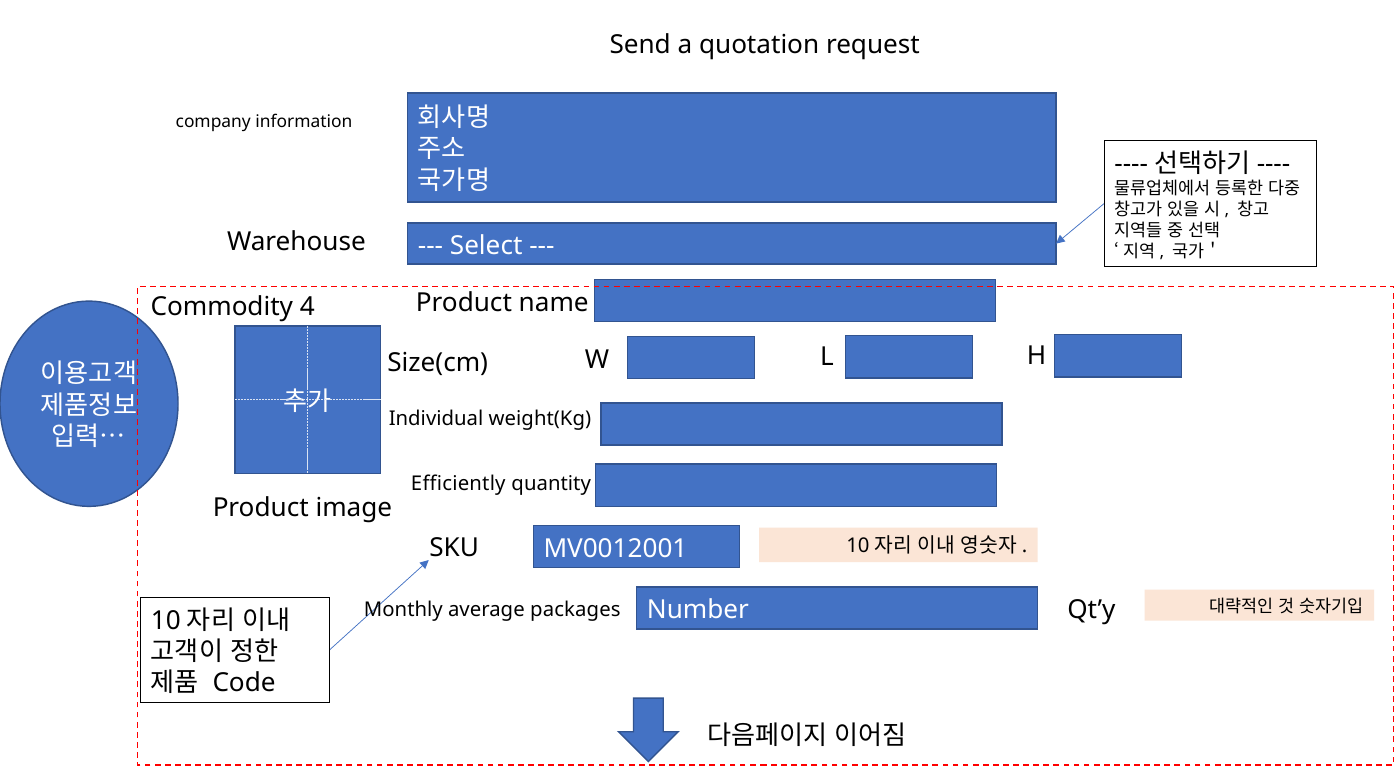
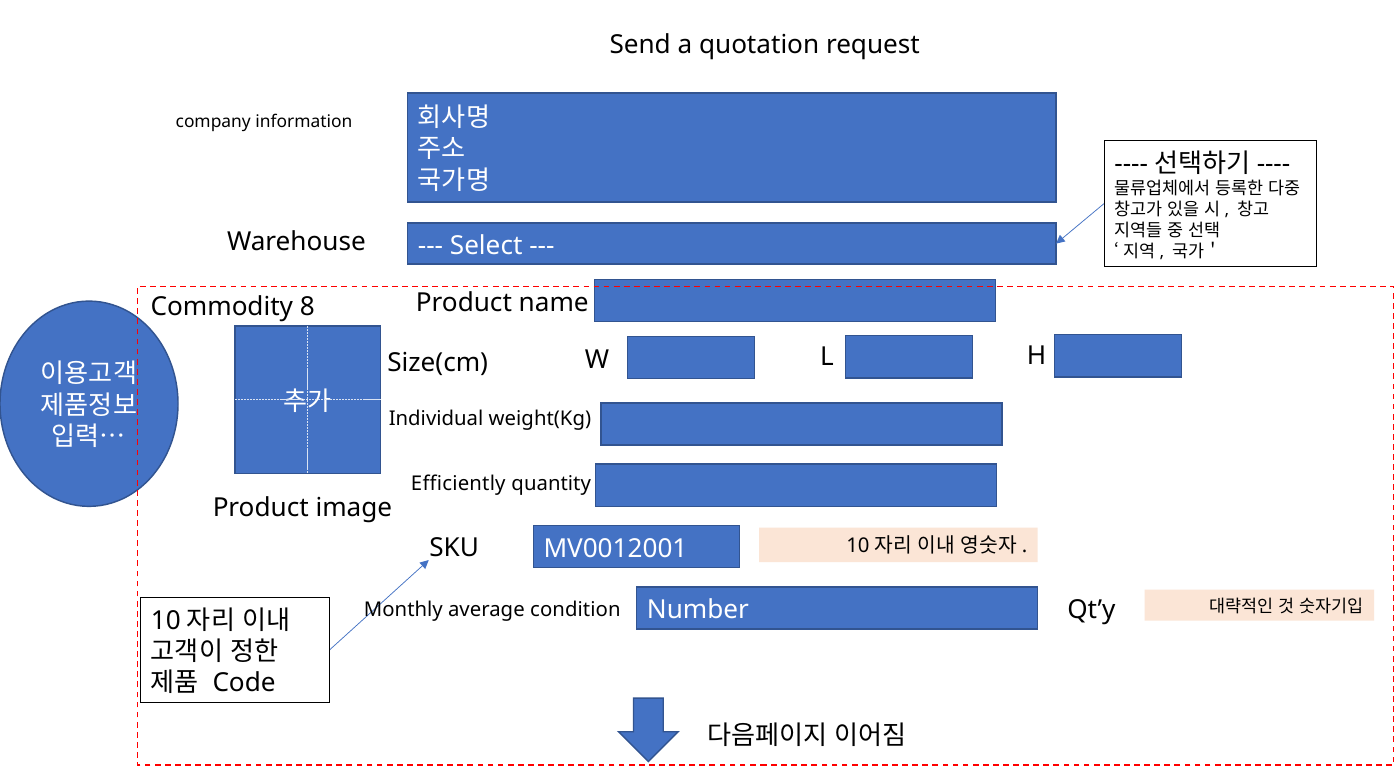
4: 4 -> 8 (307, 307)
packages: packages -> condition (575, 610)
